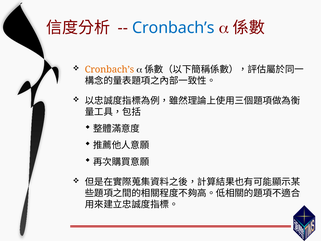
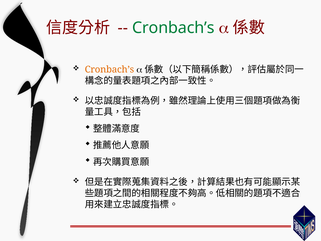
Cronbach’s colour: blue -> green (173, 28)
